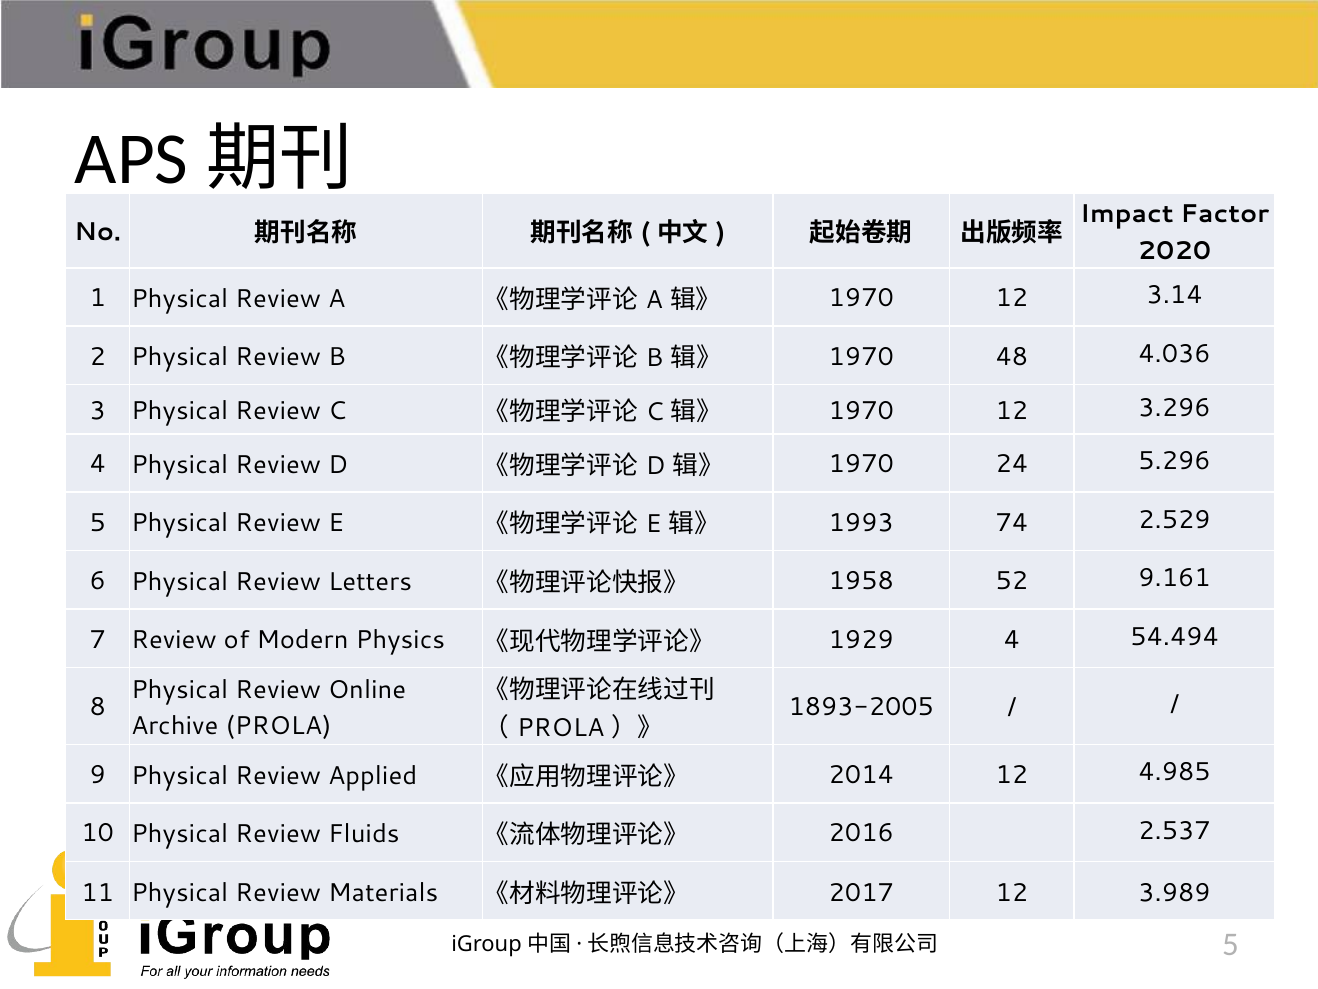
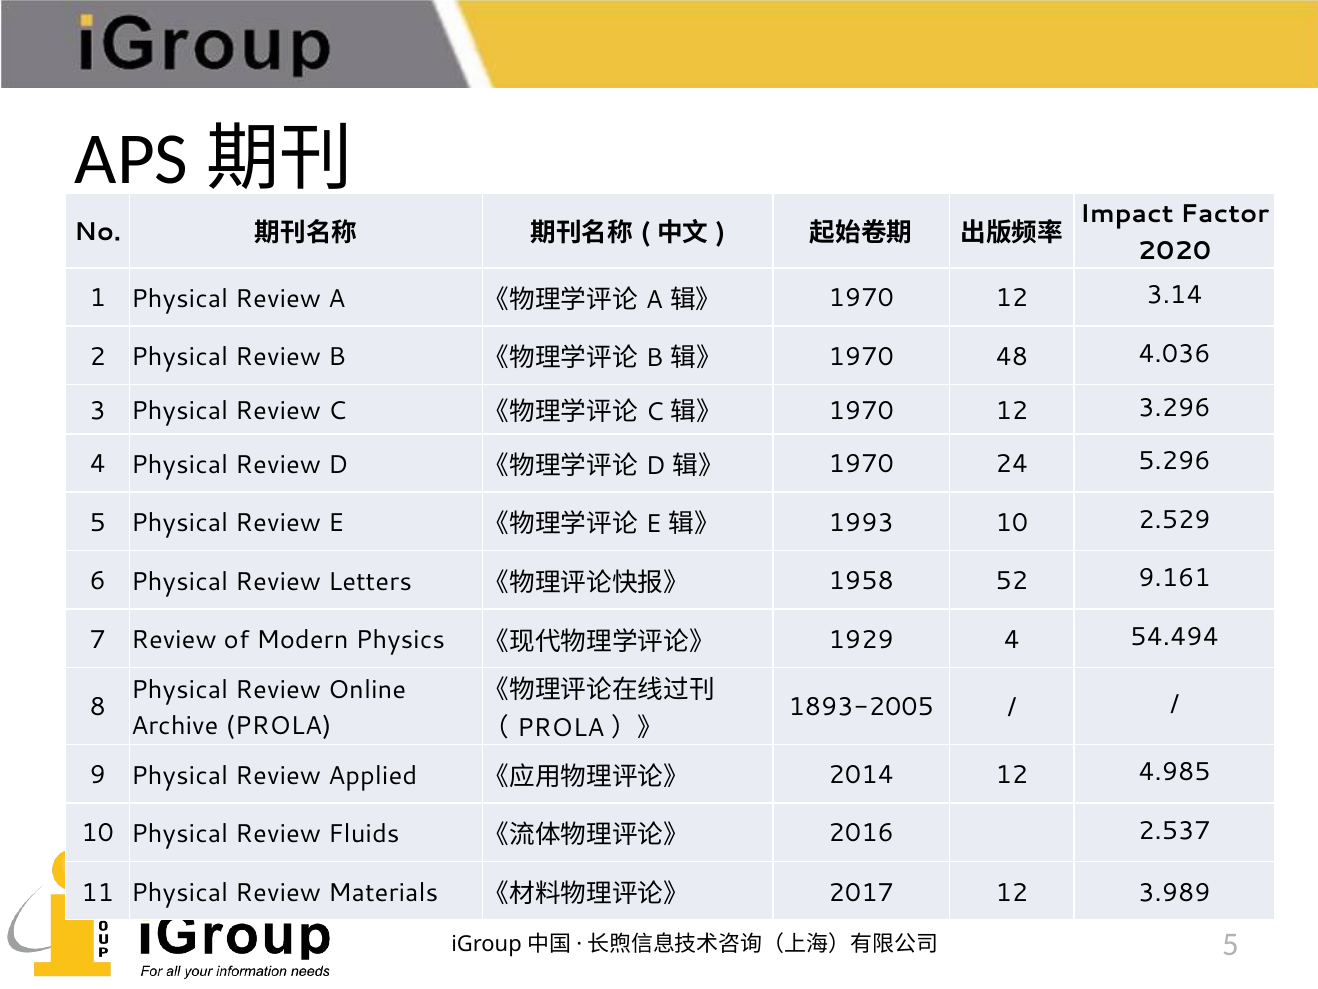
1993 74: 74 -> 10 (1012, 523)
